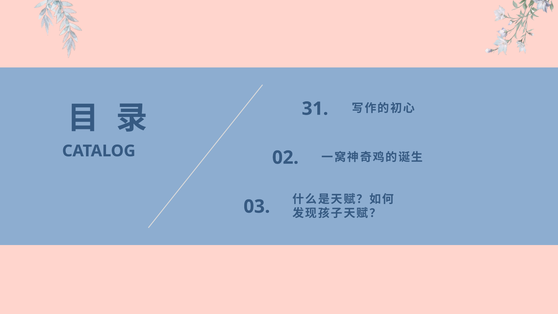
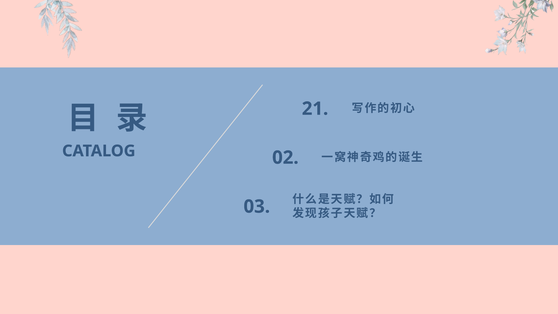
31: 31 -> 21 (315, 109)
